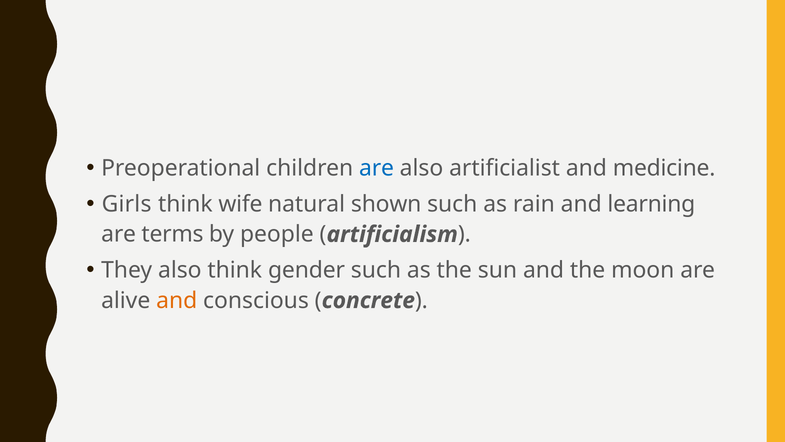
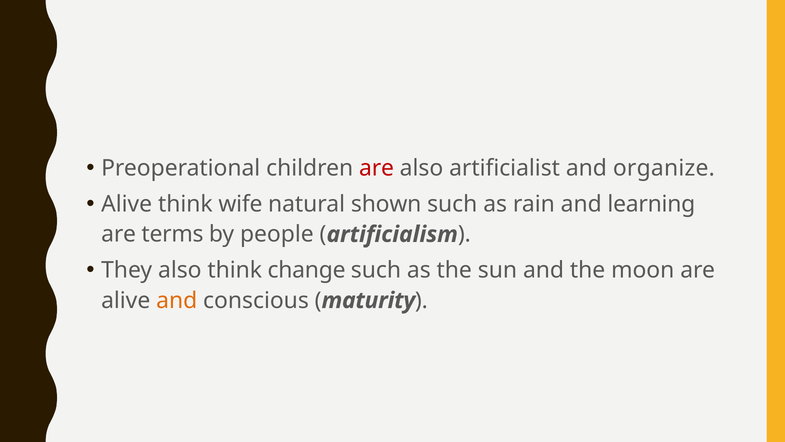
are colour: blue -> red (377, 168)
medicine: medicine -> organize (664, 168)
Girls: Girls -> Alive (127, 204)
gender: gender -> change (307, 270)
concrete: concrete -> maturity (368, 300)
